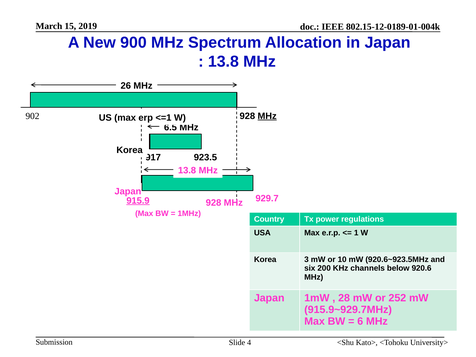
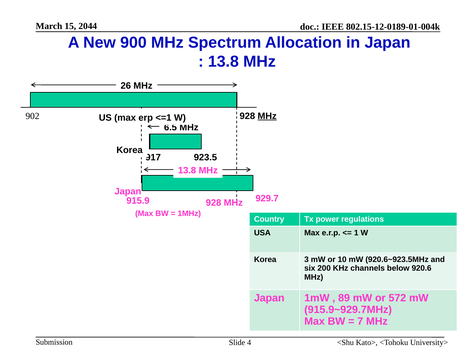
2019: 2019 -> 2044 (88, 26)
915.9 underline: present -> none (138, 201)
28: 28 -> 89 (344, 298)
252: 252 -> 572 (397, 298)
6: 6 -> 7 (360, 321)
